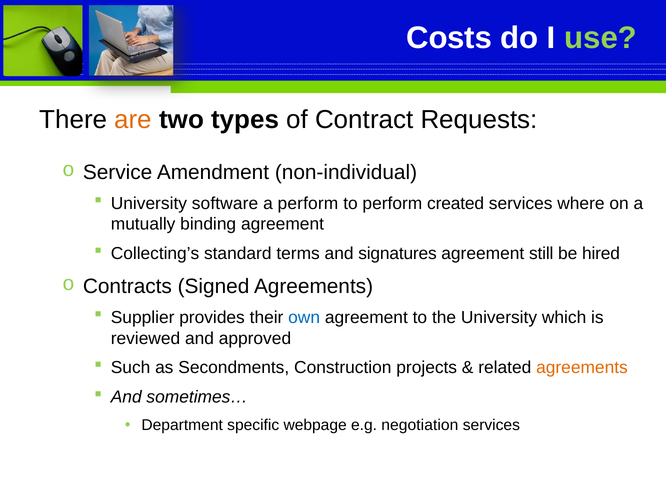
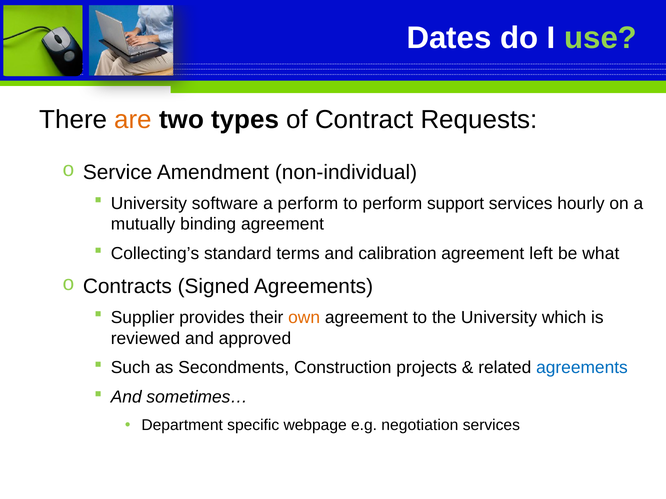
Costs: Costs -> Dates (449, 38)
created: created -> support (456, 204)
where: where -> hourly (581, 204)
signatures: signatures -> calibration (397, 254)
still: still -> left (541, 254)
hired: hired -> what (601, 254)
own colour: blue -> orange (304, 318)
agreements colour: orange -> blue (582, 368)
